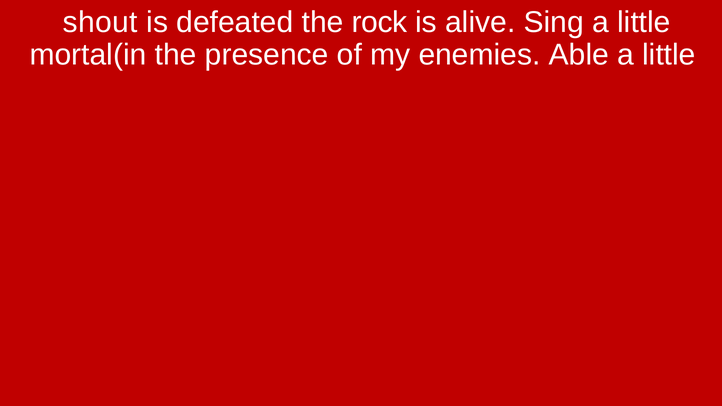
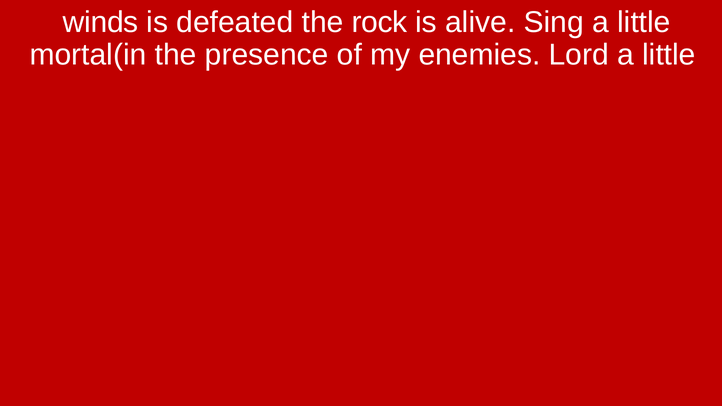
shout: shout -> winds (101, 22)
Able: Able -> Lord (579, 55)
